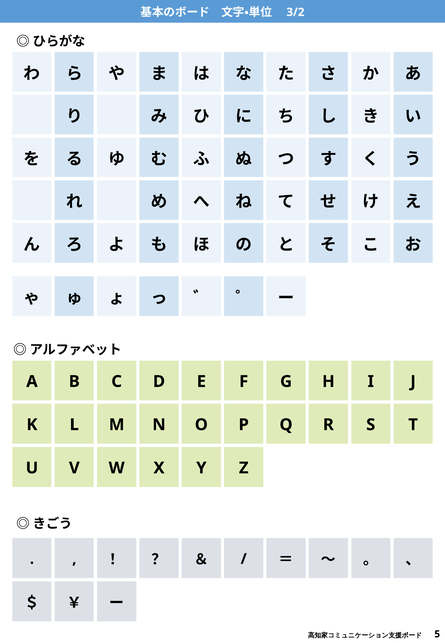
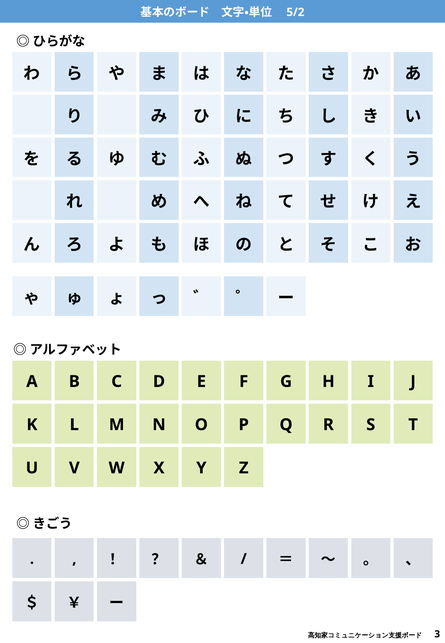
3/2: 3/2 -> 5/2 (295, 12)
5: 5 -> 3 (437, 634)
